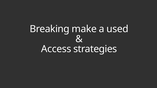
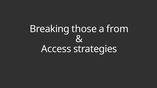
make: make -> those (84, 29)
used: used -> from (117, 29)
